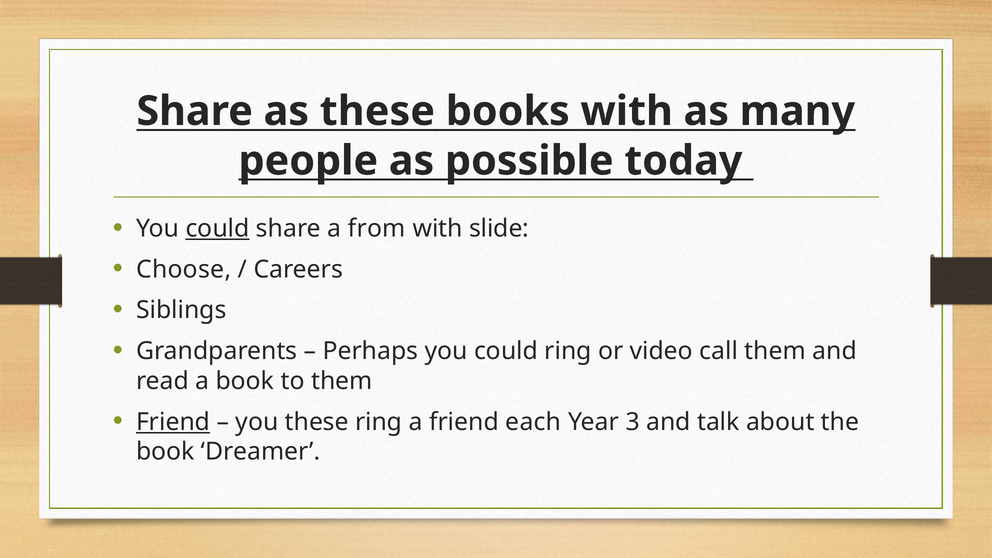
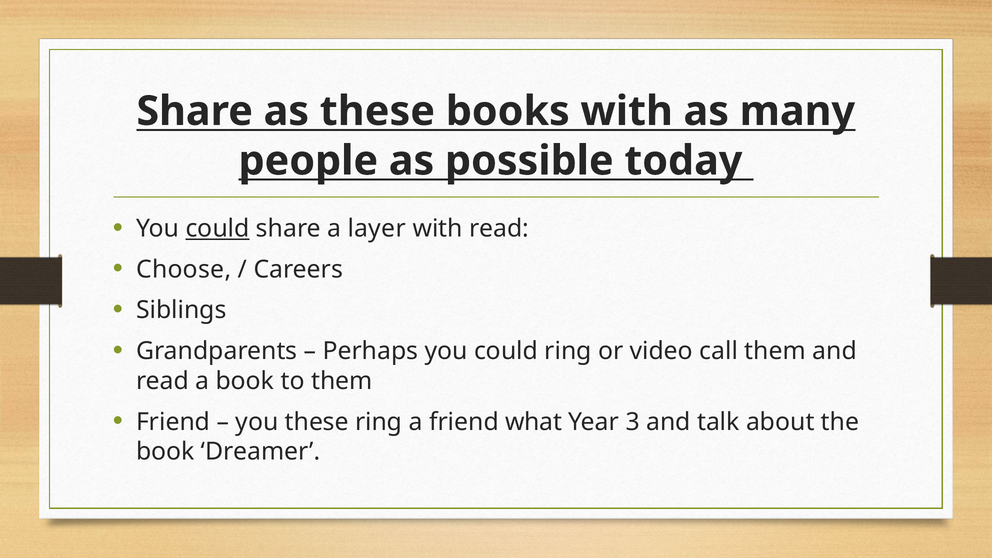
from: from -> layer (377, 228)
with slide: slide -> read (499, 228)
Friend underline: present -> none (173, 422)
each: each -> what (534, 422)
